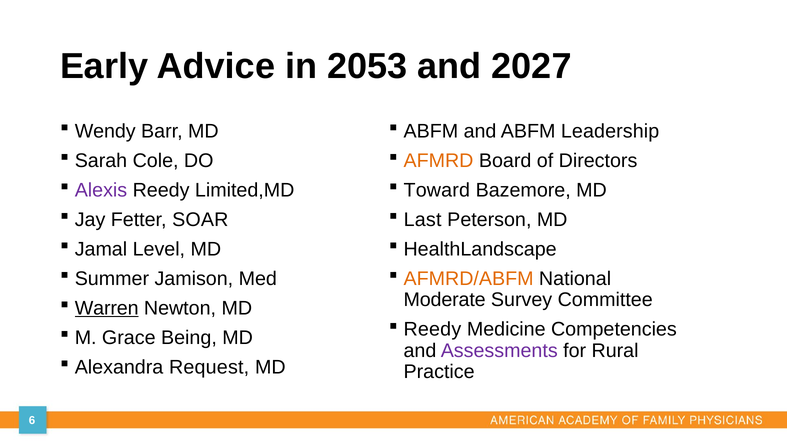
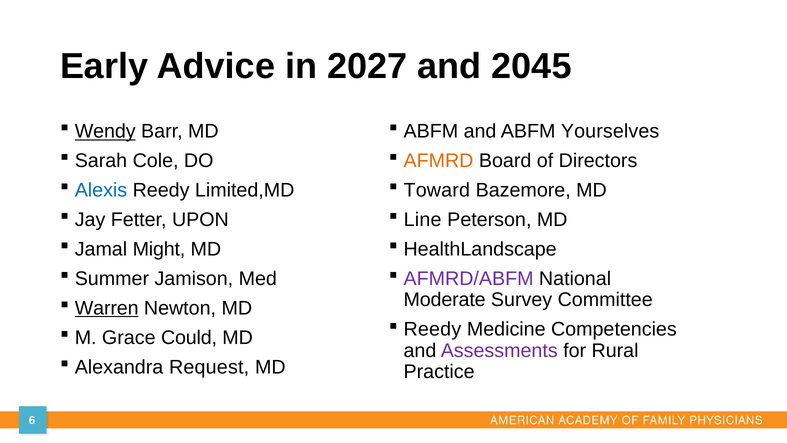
2053: 2053 -> 2027 (367, 66)
2027: 2027 -> 2045 (531, 66)
Wendy underline: none -> present (105, 131)
Leadership: Leadership -> Yourselves (610, 131)
Alexis colour: purple -> blue (101, 190)
SOAR: SOAR -> UPON (200, 220)
Last: Last -> Line (423, 220)
Level: Level -> Might (159, 249)
AFMRD/ABFM colour: orange -> purple (469, 279)
Being: Being -> Could (189, 337)
